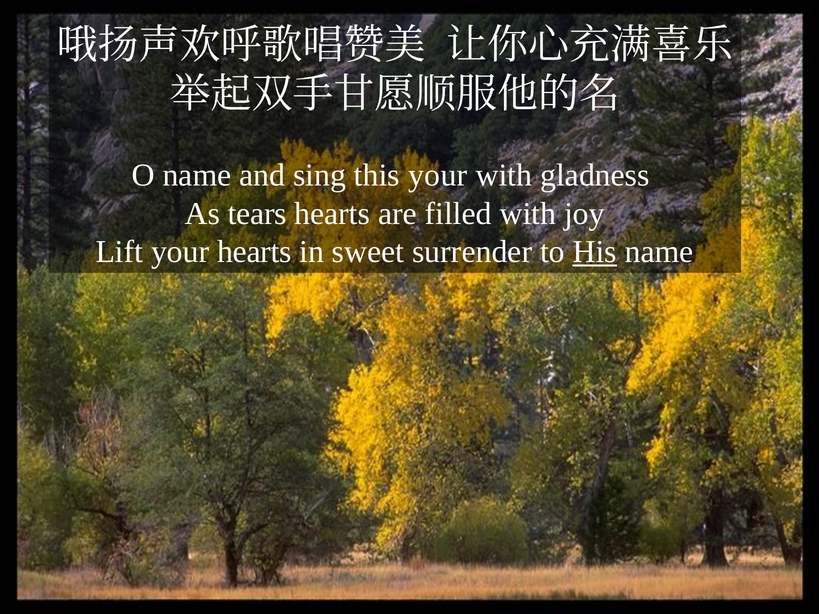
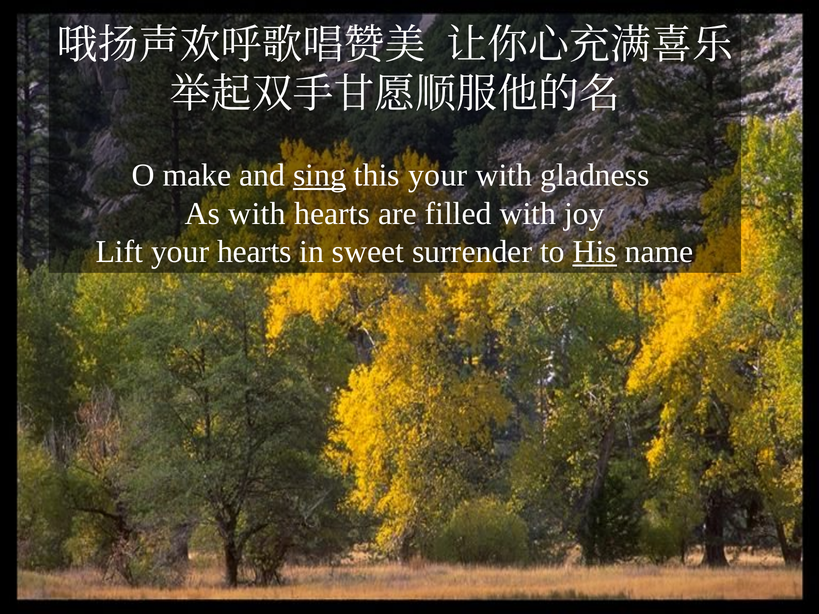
O name: name -> make (197, 176)
sing underline: none -> present (320, 176)
As tears: tears -> with (257, 214)
